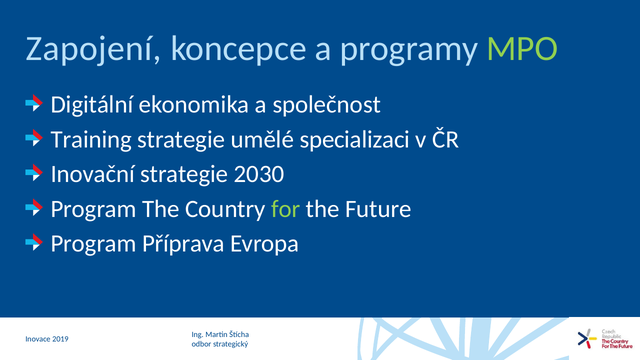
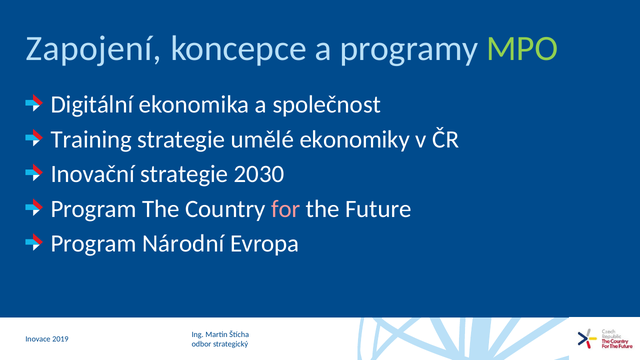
specializaci: specializaci -> ekonomiky (355, 139)
for colour: light green -> pink (286, 209)
Příprava: Příprava -> Národní (183, 244)
